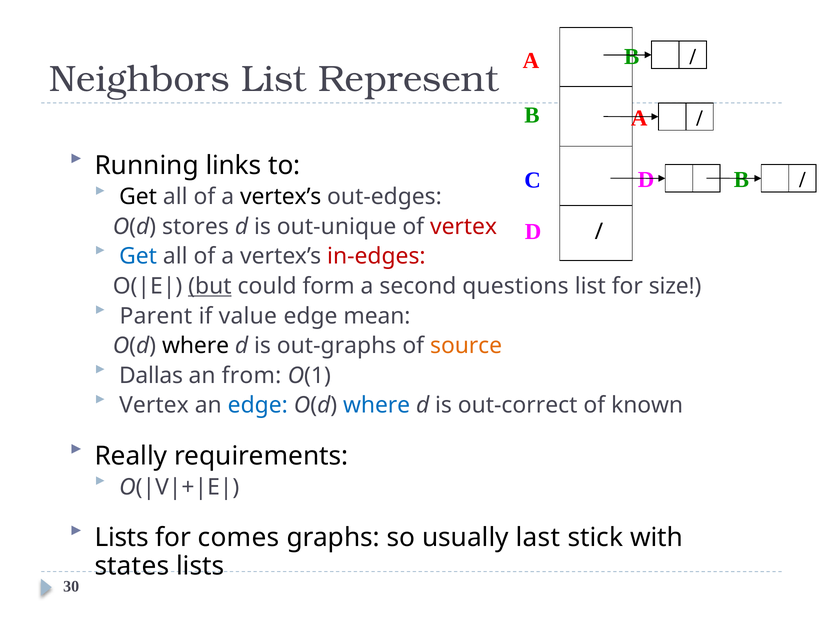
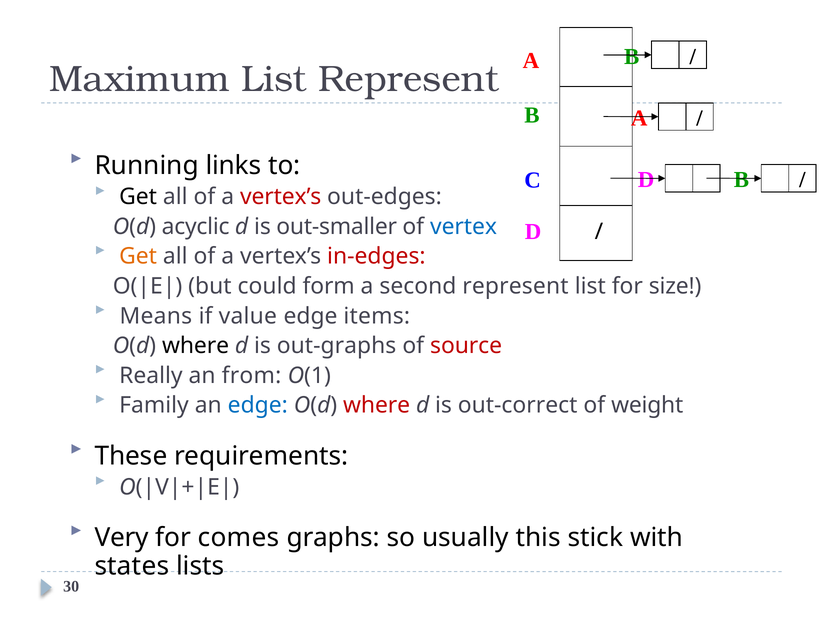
Neighbors: Neighbors -> Maximum (139, 79)
vertex’s colour: black -> red (281, 197)
stores: stores -> acyclic (196, 227)
out-unique: out-unique -> out-smaller (337, 227)
vertex colour: red -> blue (464, 227)
Get colour: blue -> orange (138, 257)
but underline: present -> none (210, 286)
second questions: questions -> represent (515, 286)
Parent: Parent -> Means (156, 316)
mean: mean -> items (377, 316)
source colour: orange -> red (466, 346)
Dallas: Dallas -> Really (151, 376)
Vertex: Vertex -> Family (154, 406)
where colour: blue -> red (377, 406)
known: known -> weight (647, 406)
Really: Really -> These (131, 456)
Lists: Lists -> Very (122, 538)
last: last -> this (538, 538)
